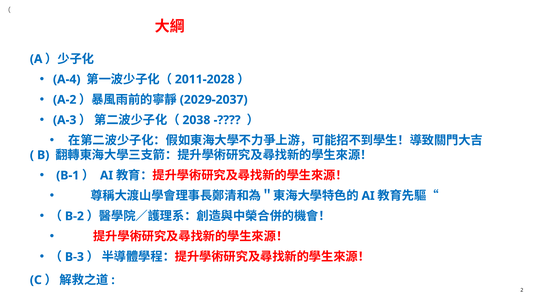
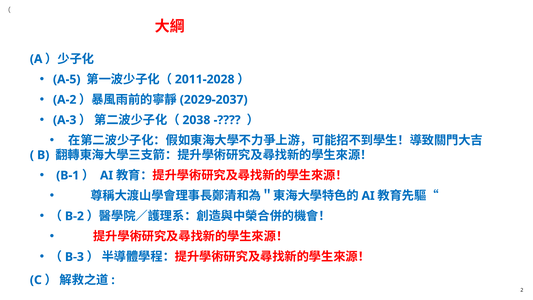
A-4: A-4 -> A-5 (67, 79)
